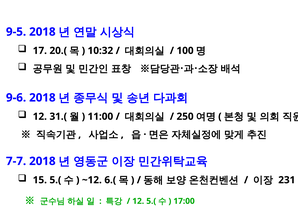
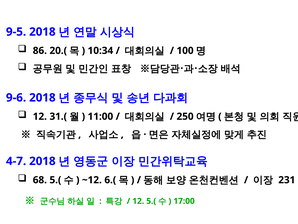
17: 17 -> 86 (40, 51)
10:32: 10:32 -> 10:34 (100, 51)
7-7: 7-7 -> 4-7 (16, 161)
15: 15 -> 68 (40, 180)
